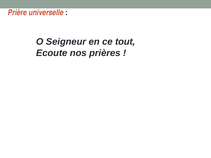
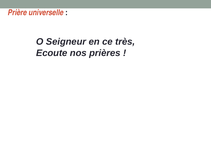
tout: tout -> très (125, 42)
